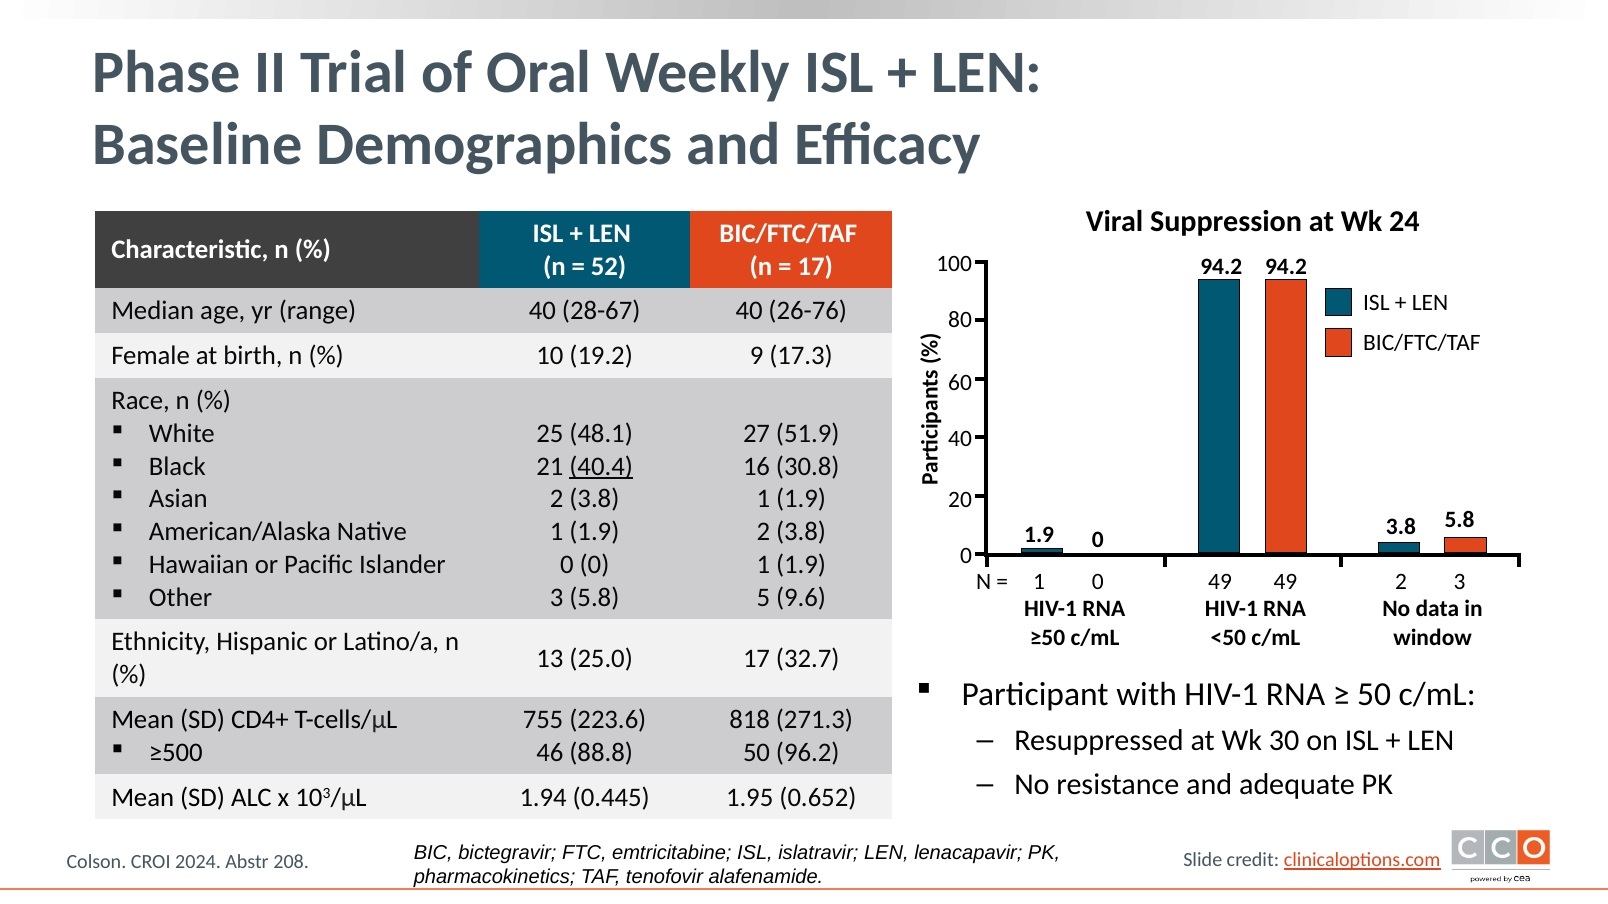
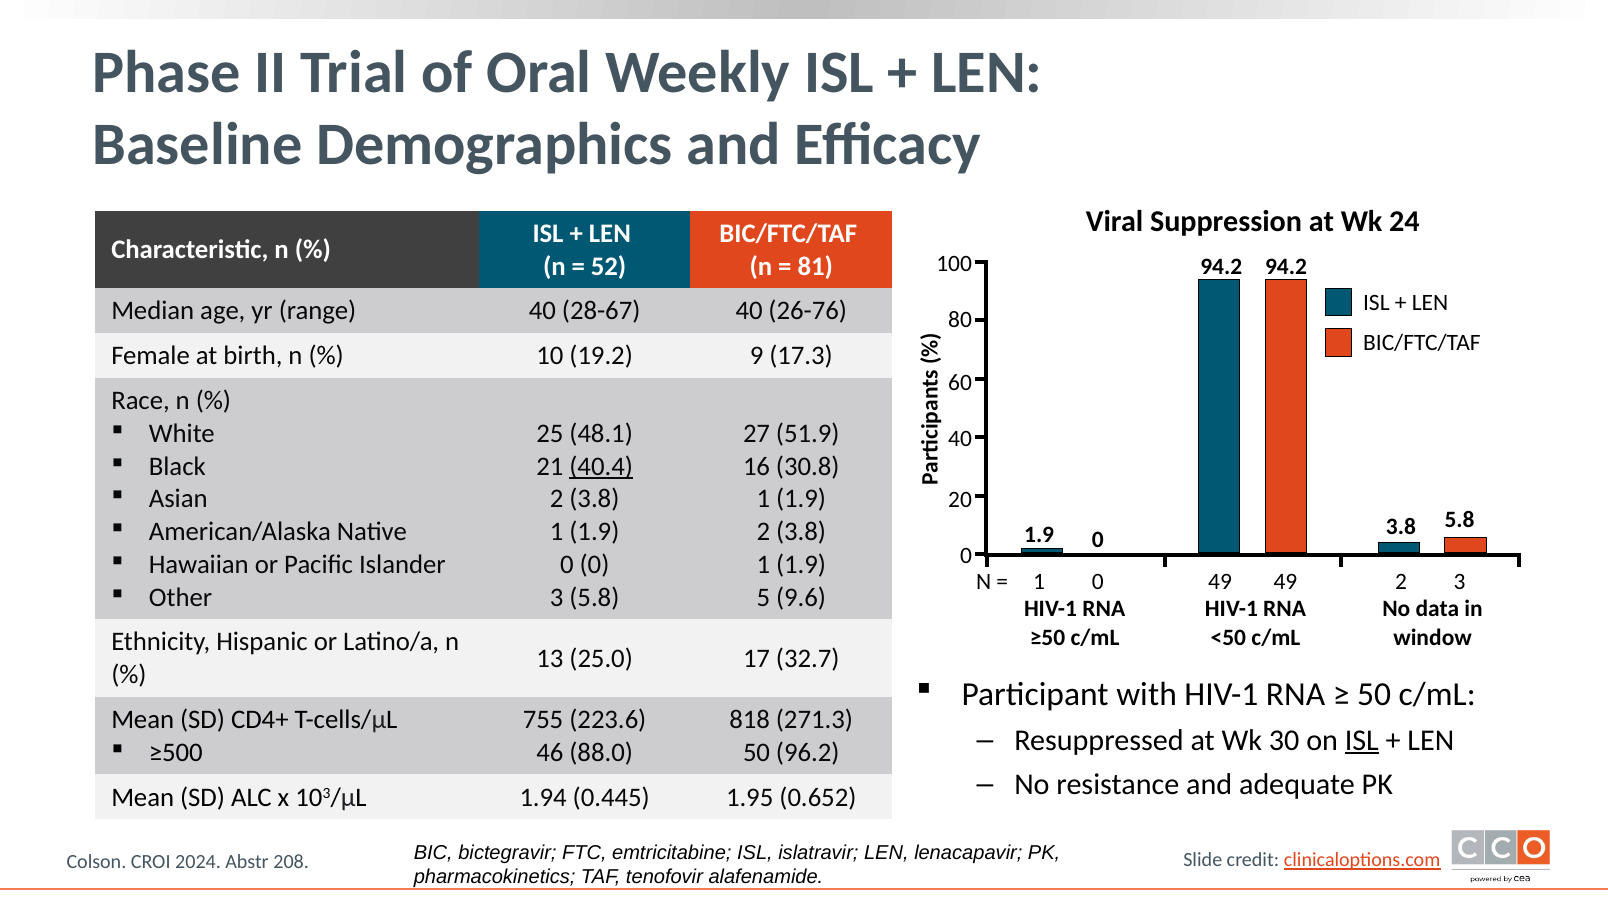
17: 17 -> 81 (815, 266)
ISL underline: none -> present (1362, 741)
88.8: 88.8 -> 88.0 (601, 753)
